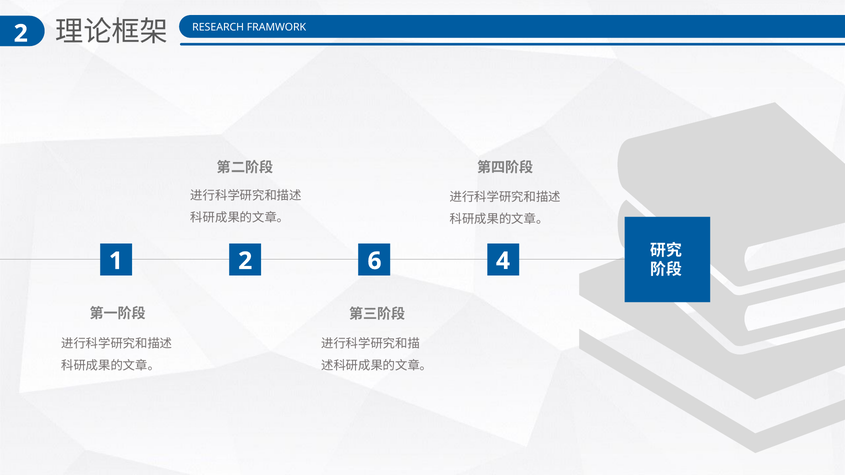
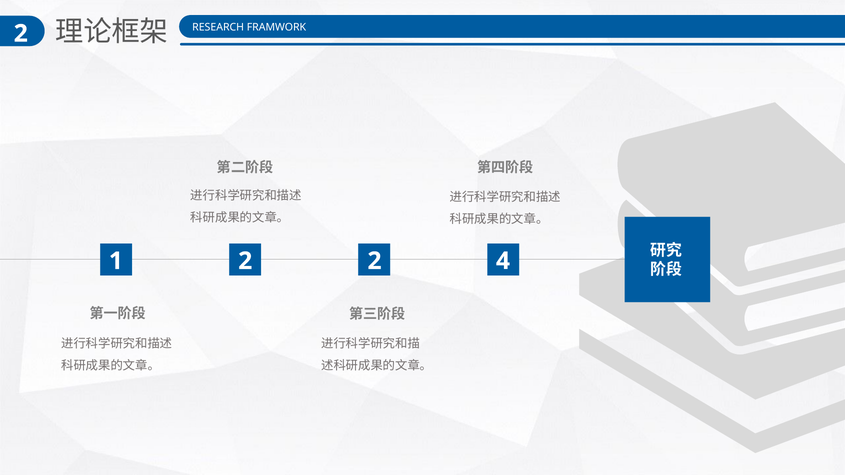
2 6: 6 -> 2 (375, 261)
